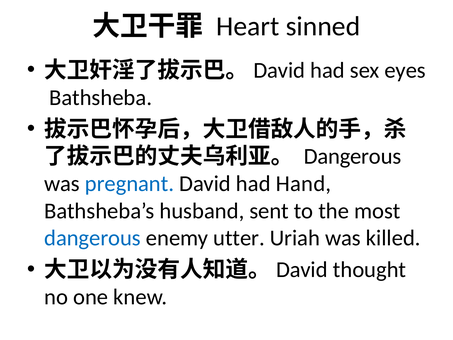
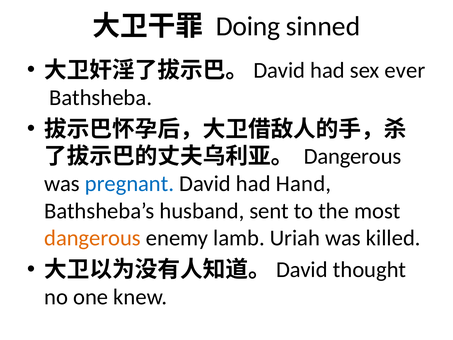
Heart: Heart -> Doing (248, 26)
eyes: eyes -> ever (405, 70)
dangerous colour: blue -> orange (92, 238)
utter: utter -> lamb (239, 238)
